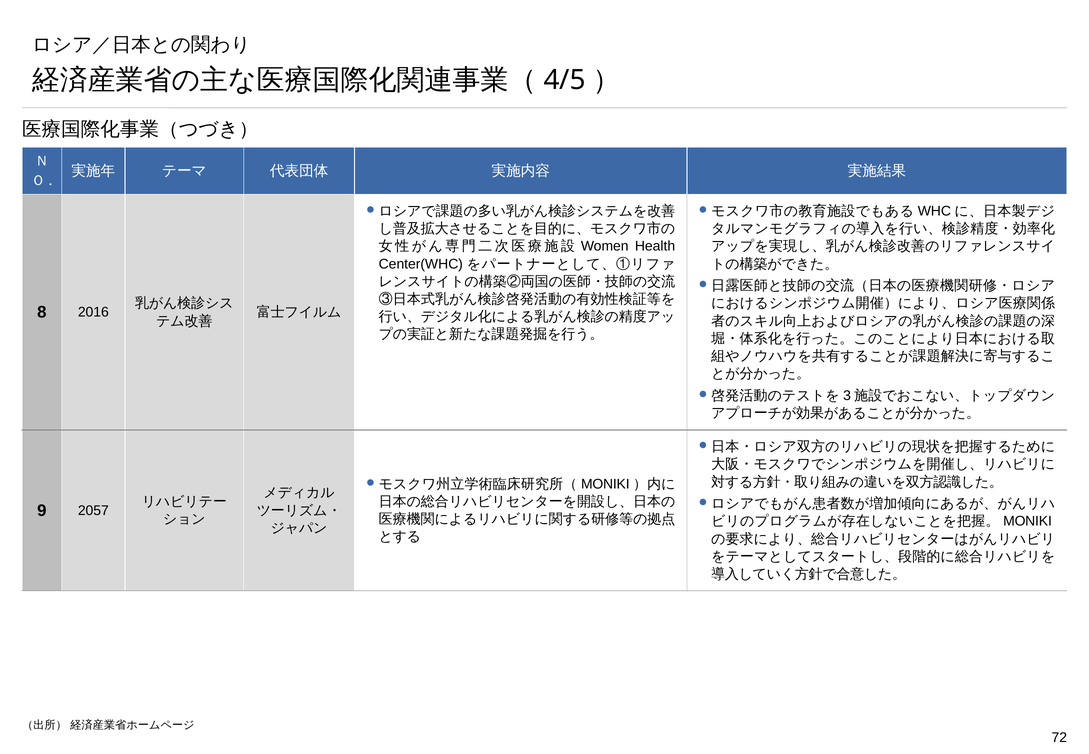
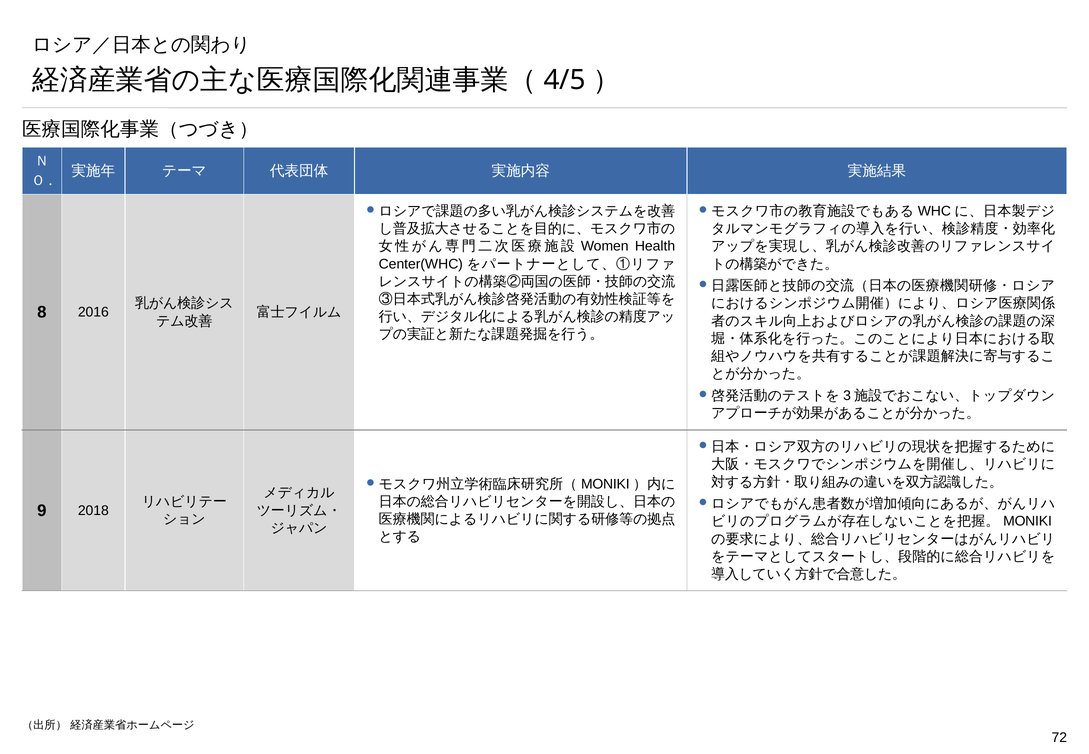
2057: 2057 -> 2018 (93, 511)
